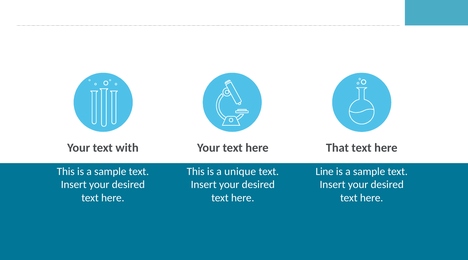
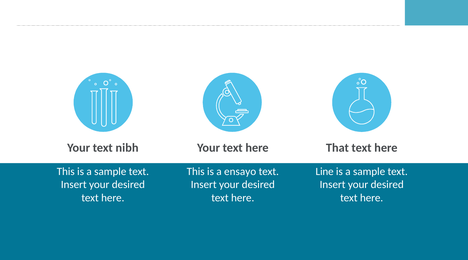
with: with -> nibh (127, 148)
unique: unique -> ensayo (240, 171)
